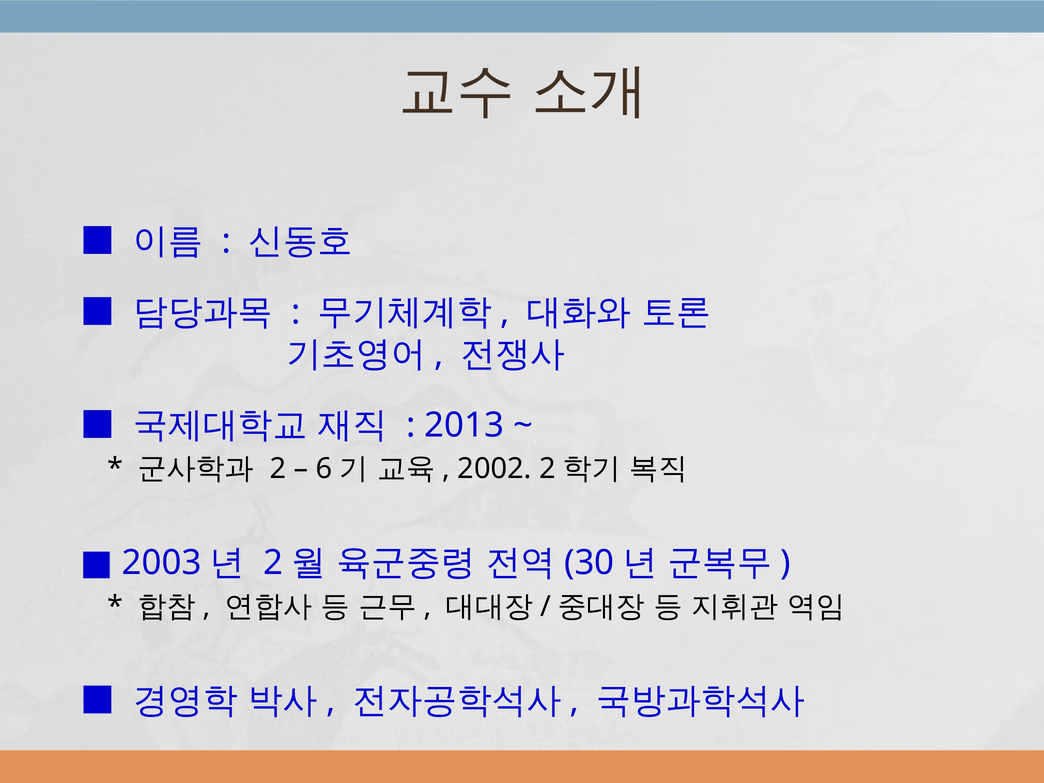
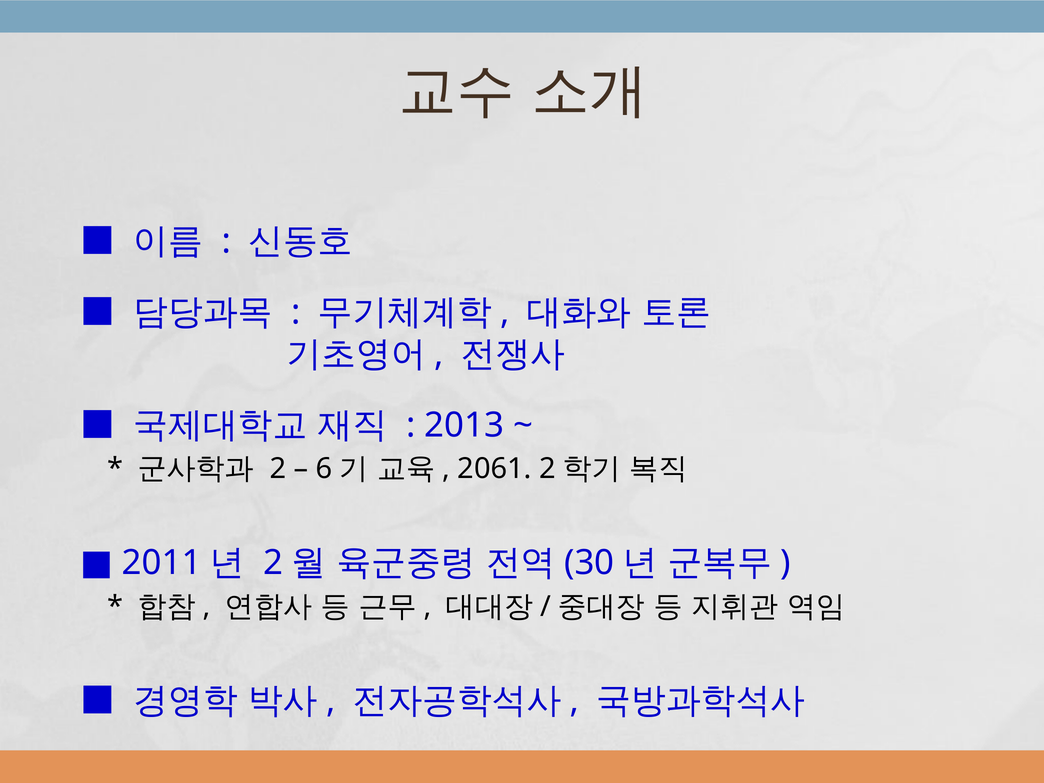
2002: 2002 -> 2061 (495, 469)
2003: 2003 -> 2011 (162, 563)
